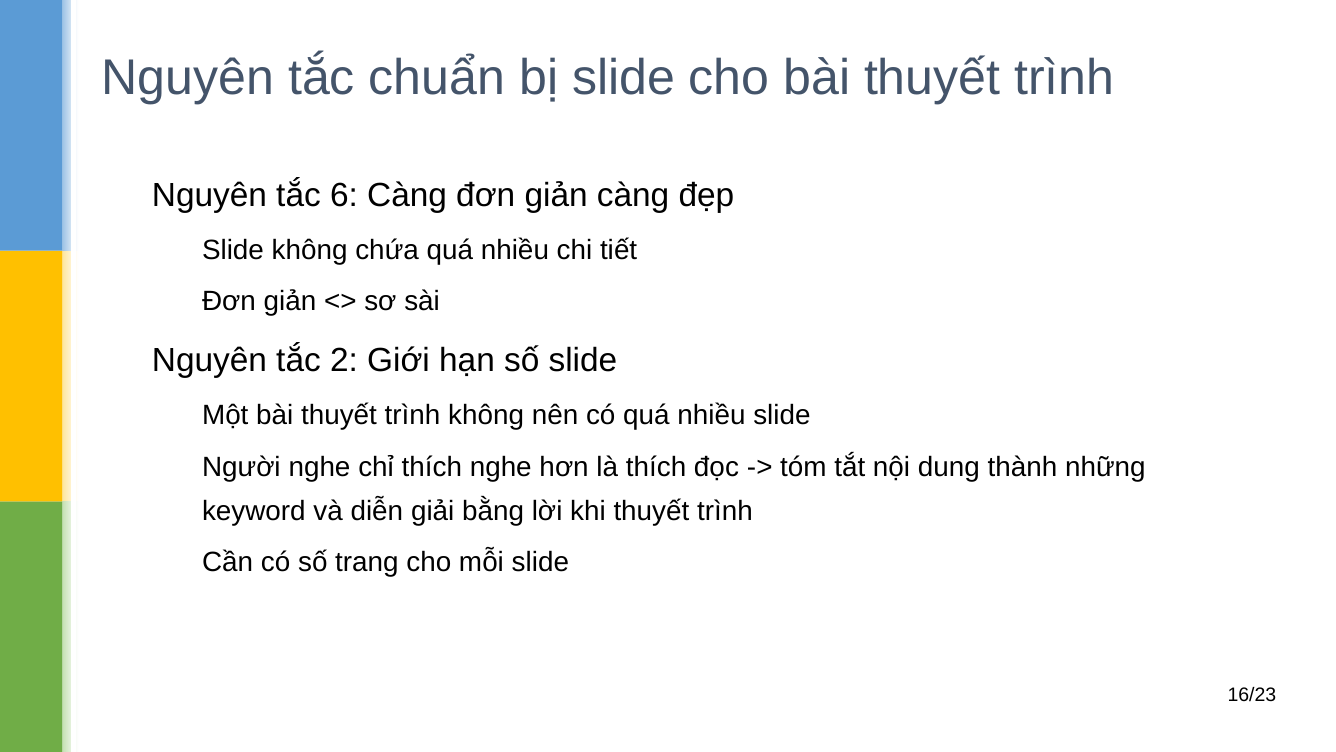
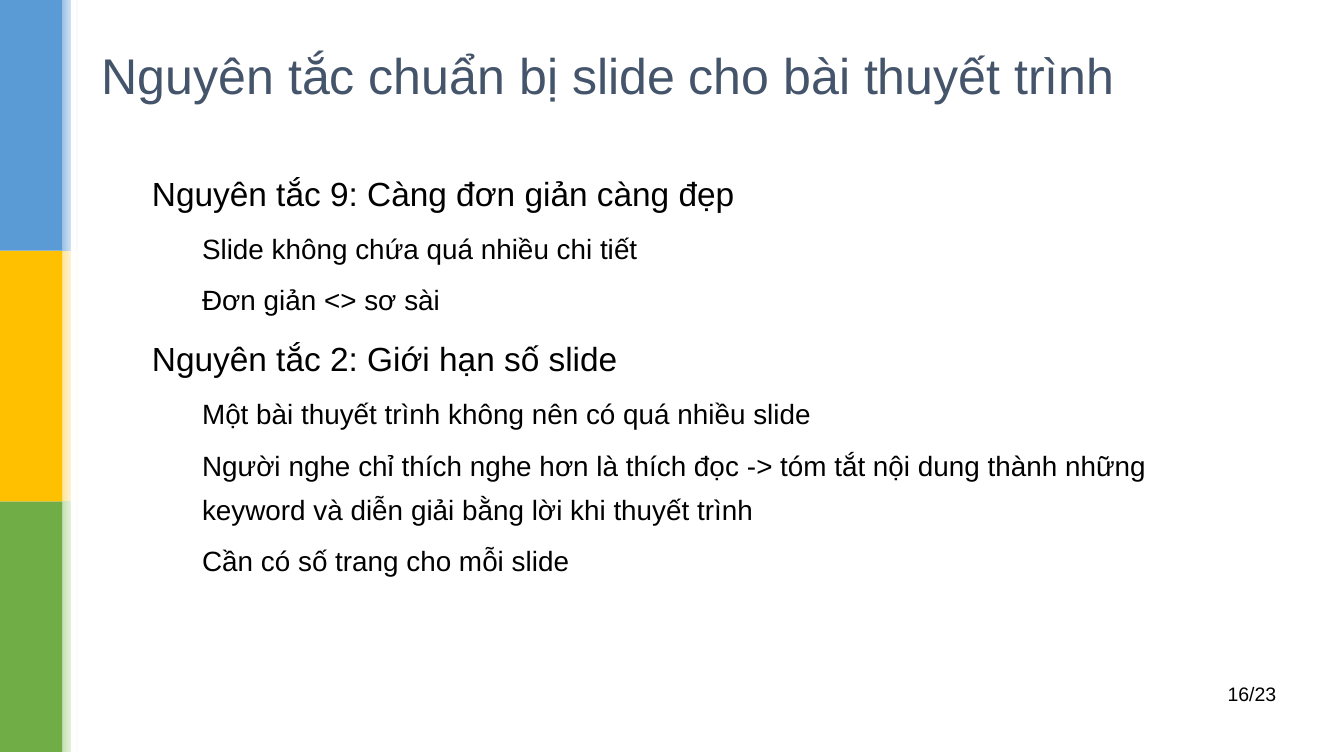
6: 6 -> 9 (344, 195)
